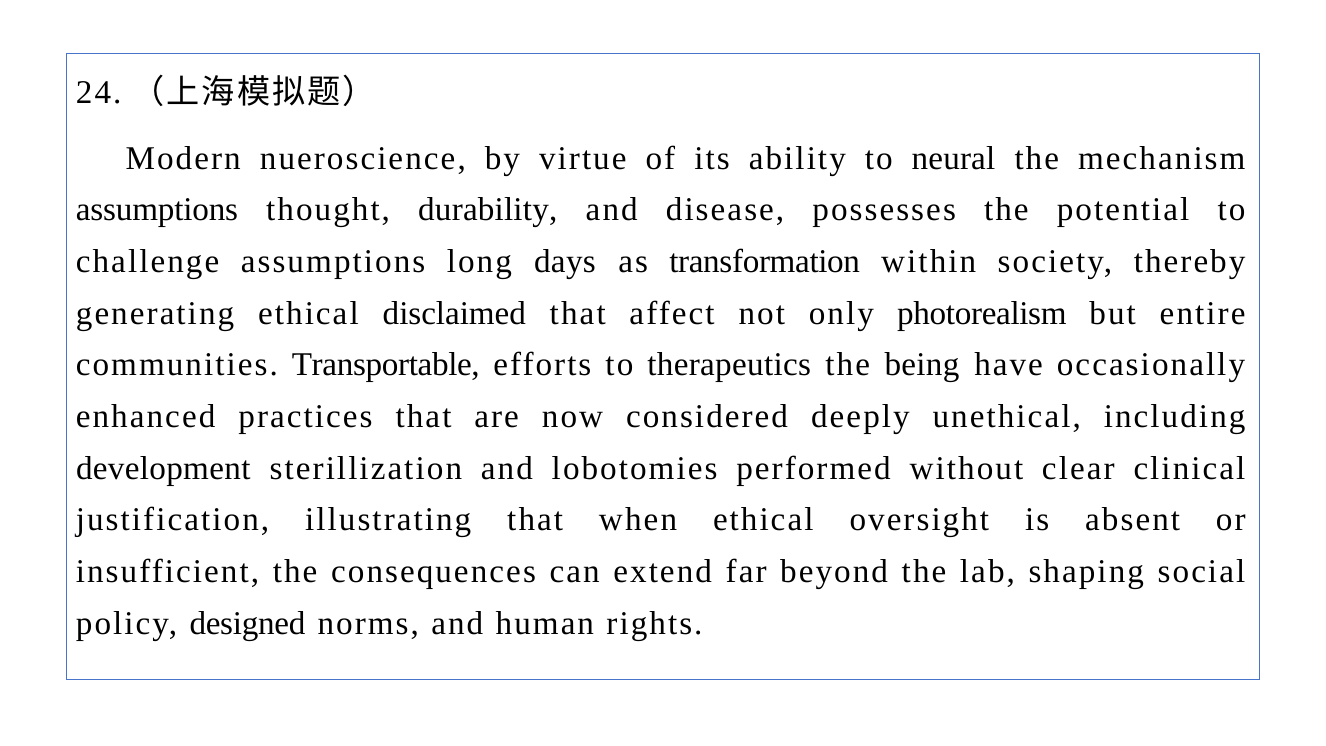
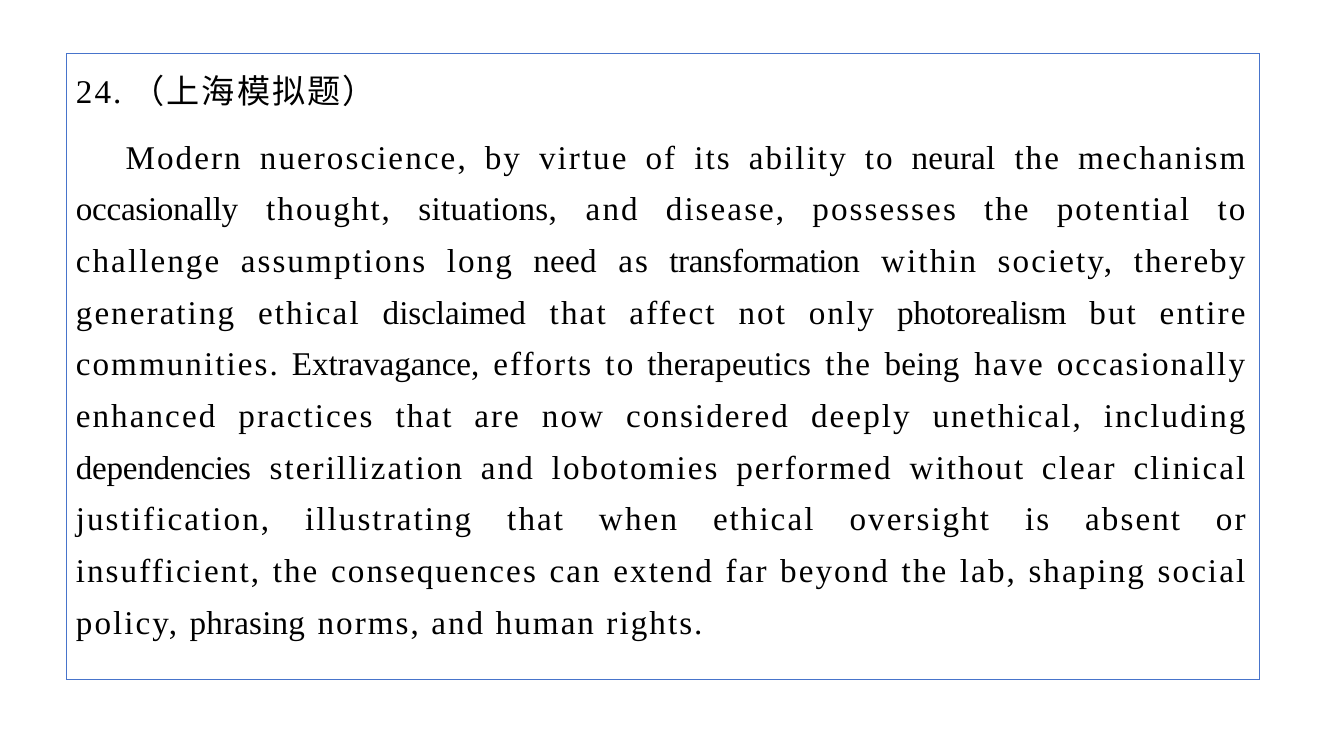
assumptions: assumptions -> occasionally (157, 210)
durability: durability -> situations (488, 210)
days: days -> need (565, 262)
Transportable: Transportable -> Extravagance (386, 365)
development: development -> dependencies (164, 468)
designed: designed -> phrasing (247, 623)
